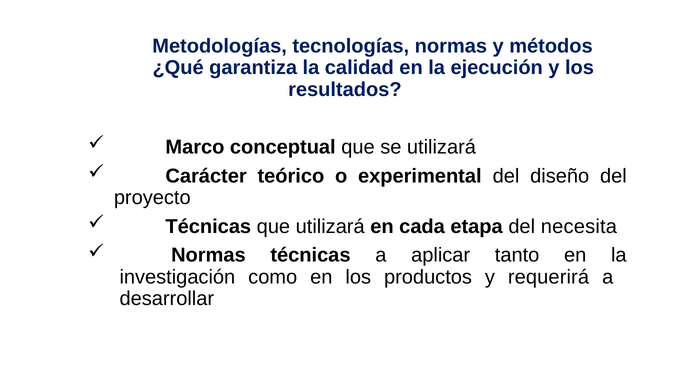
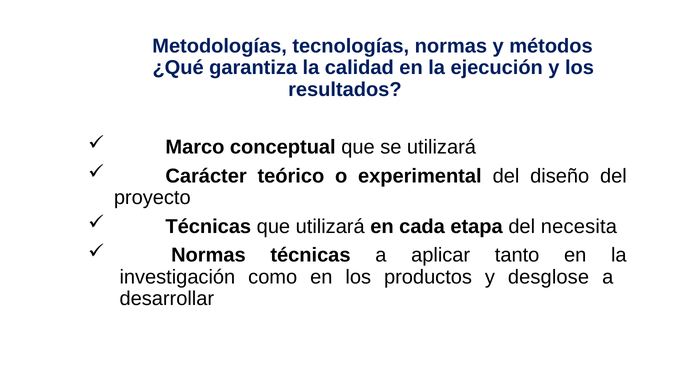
requerirá: requerirá -> desglose (548, 277)
